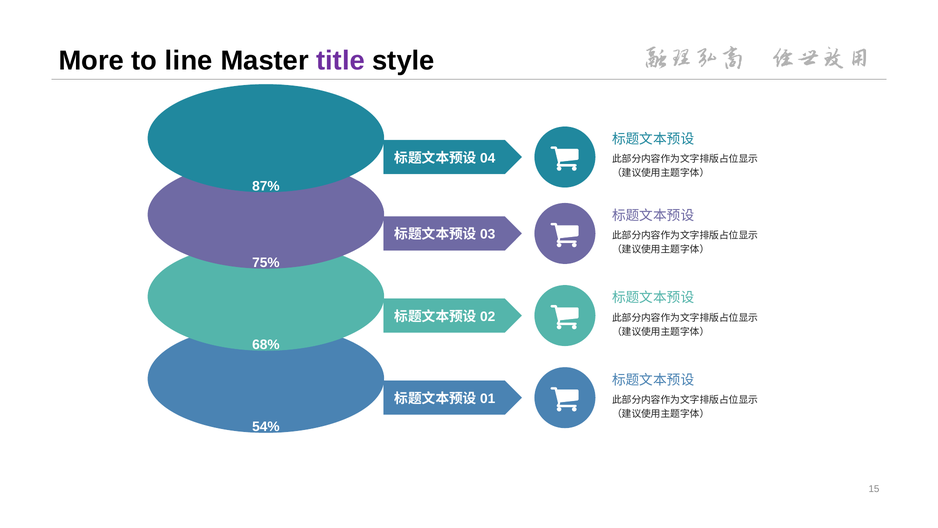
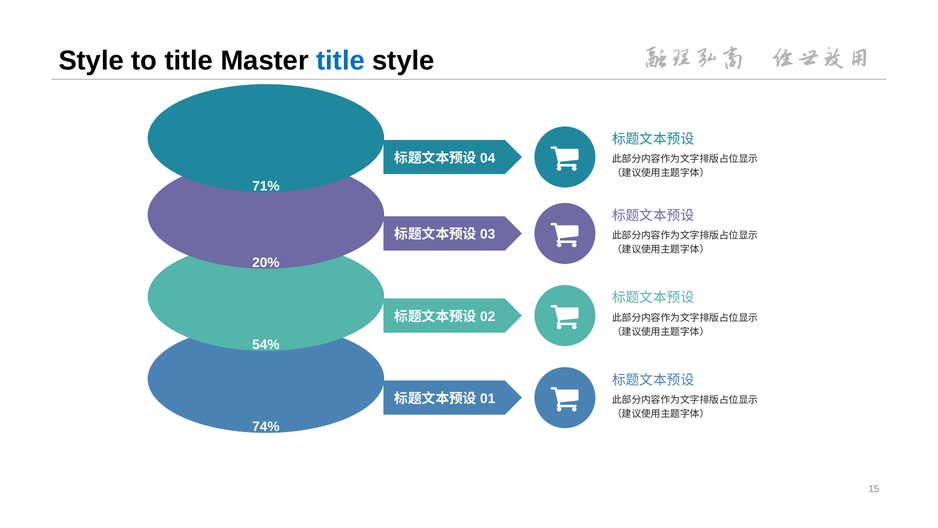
More: More -> Style (91, 61)
to line: line -> title (189, 61)
title colour: purple -> blue (341, 61)
87%: 87% -> 71% (266, 186)
75%: 75% -> 20% (266, 262)
68%: 68% -> 54% (266, 344)
54%: 54% -> 74% (266, 426)
